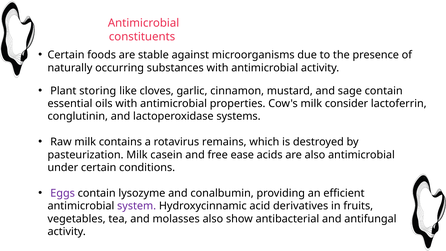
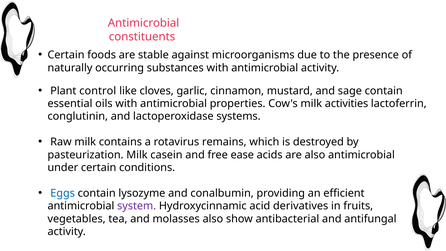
storing: storing -> control (98, 91)
consider: consider -> activities (347, 104)
Eggs colour: purple -> blue (63, 193)
